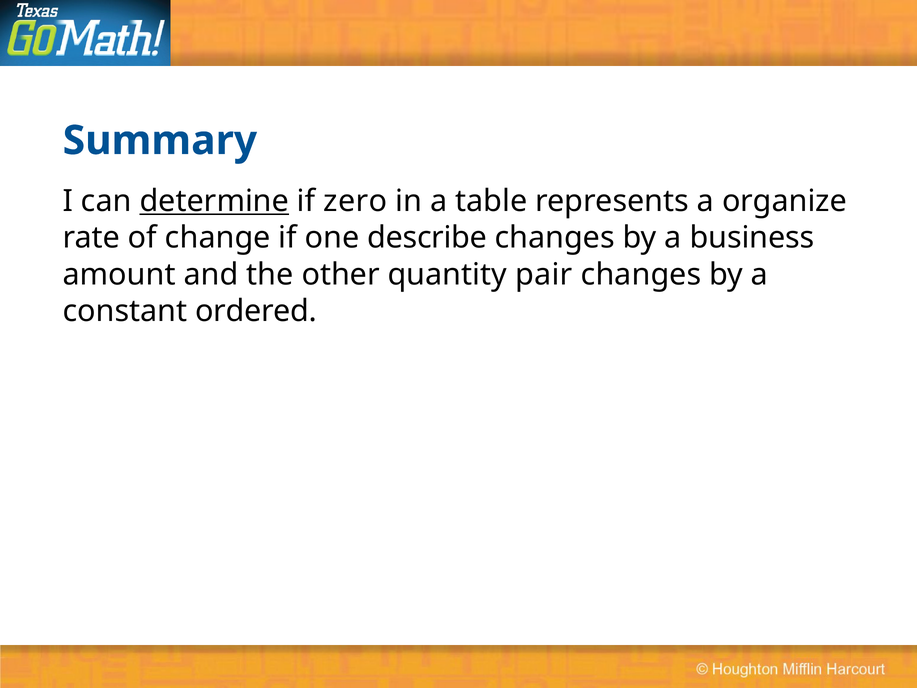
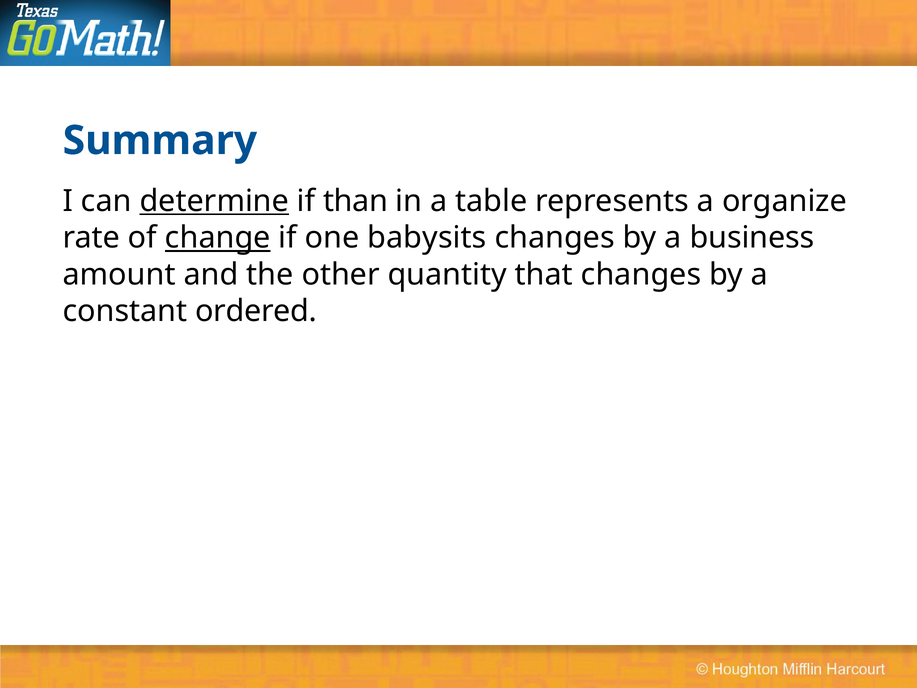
zero: zero -> than (356, 201)
change underline: none -> present (218, 238)
describe: describe -> babysits (427, 238)
pair: pair -> that (544, 274)
